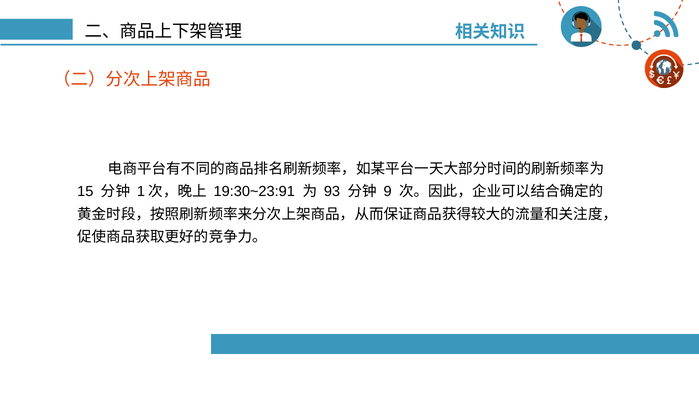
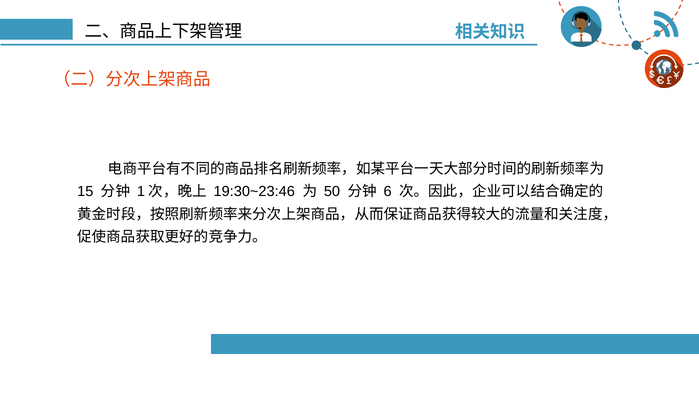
19:30~23:91: 19:30~23:91 -> 19:30~23:46 (254, 192)
93: 93 -> 50 (332, 192)
9: 9 -> 6 (388, 192)
